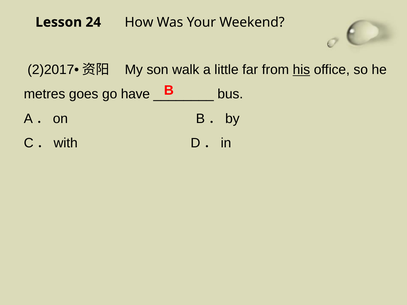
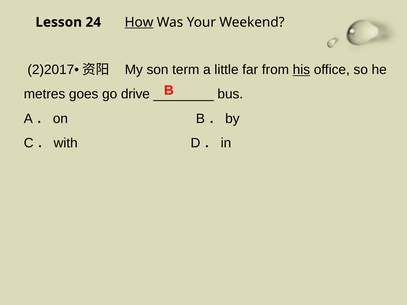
How underline: none -> present (139, 22)
walk: walk -> term (186, 70)
have: have -> drive (135, 94)
